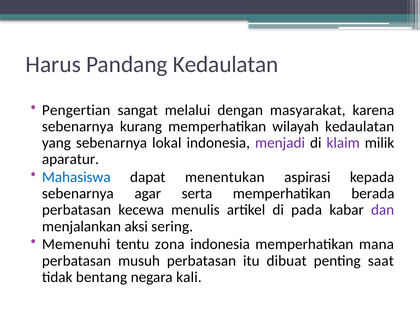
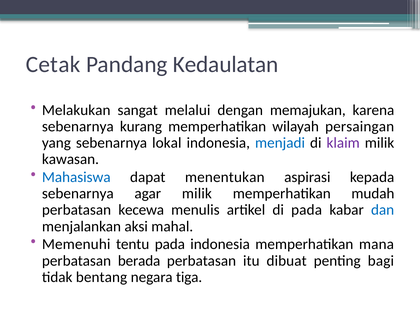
Harus: Harus -> Cetak (53, 65)
Pengertian: Pengertian -> Melakukan (76, 110)
masyarakat: masyarakat -> memajukan (308, 110)
wilayah kedaulatan: kedaulatan -> persaingan (360, 127)
menjadi colour: purple -> blue (280, 143)
aparatur: aparatur -> kawasan (70, 159)
agar serta: serta -> milik (197, 194)
berada: berada -> mudah (373, 194)
dan colour: purple -> blue (383, 210)
sering: sering -> mahal (172, 226)
tentu zona: zona -> pada (170, 244)
musuh: musuh -> berada (139, 261)
saat: saat -> bagi (381, 261)
kali: kali -> tiga (189, 277)
